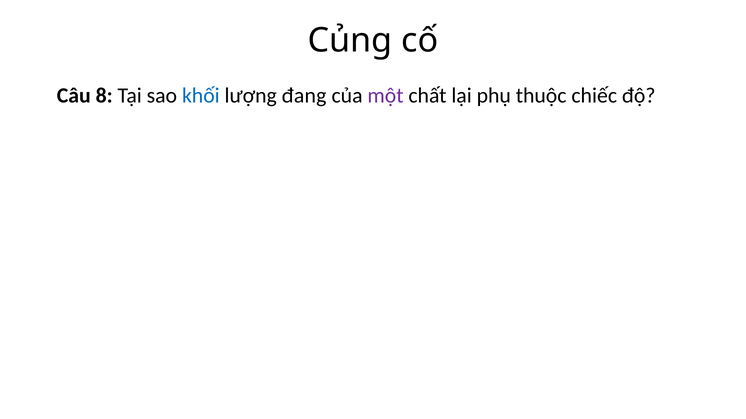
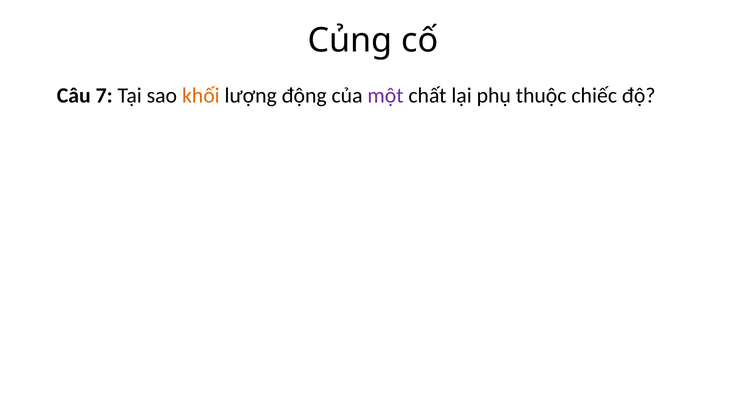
8: 8 -> 7 (104, 96)
khối colour: blue -> orange (201, 96)
đang: đang -> động (304, 96)
